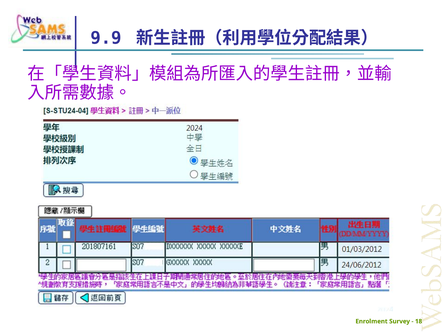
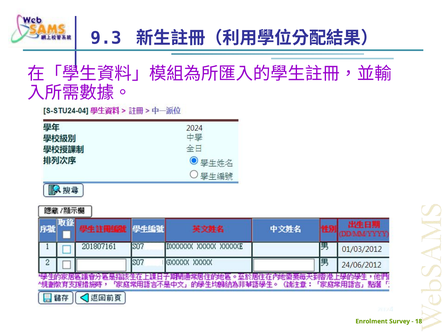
9.9: 9.9 -> 9.3 (106, 38)
